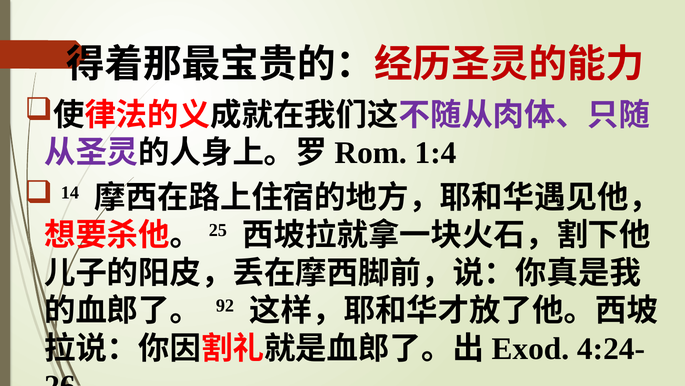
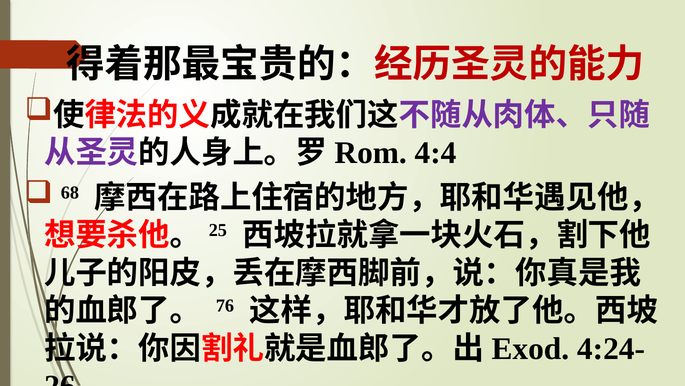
1:4: 1:4 -> 4:4 (436, 153)
14: 14 -> 68 (70, 192)
92: 92 -> 76 (225, 305)
